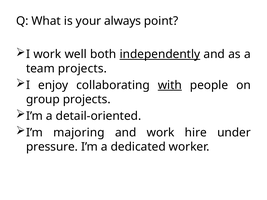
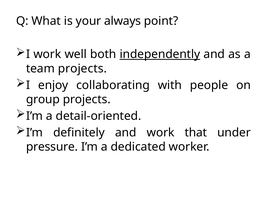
with underline: present -> none (170, 85)
majoring: majoring -> definitely (79, 133)
hire: hire -> that (196, 133)
